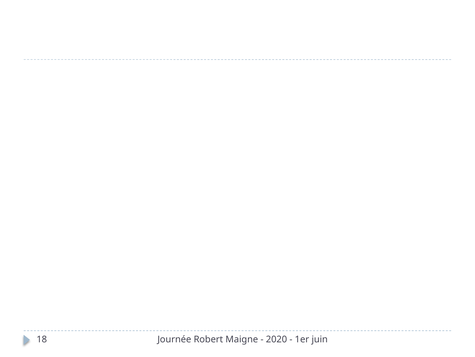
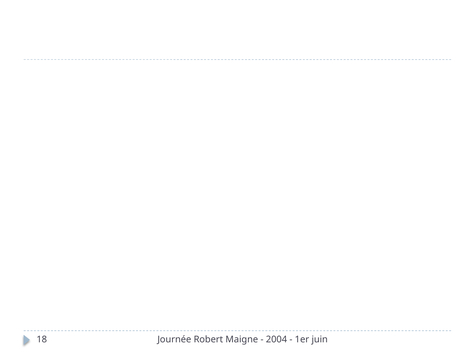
2020: 2020 -> 2004 (276, 339)
